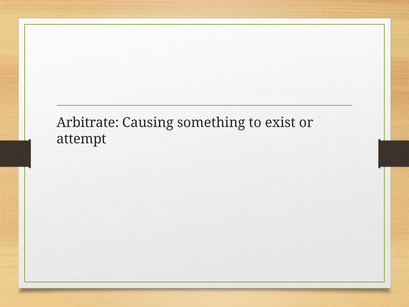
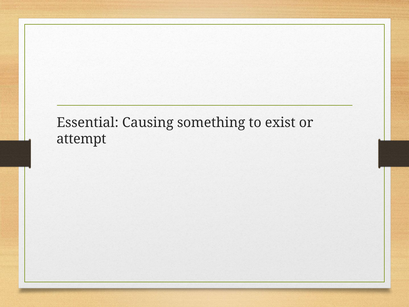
Arbitrate: Arbitrate -> Essential (88, 123)
